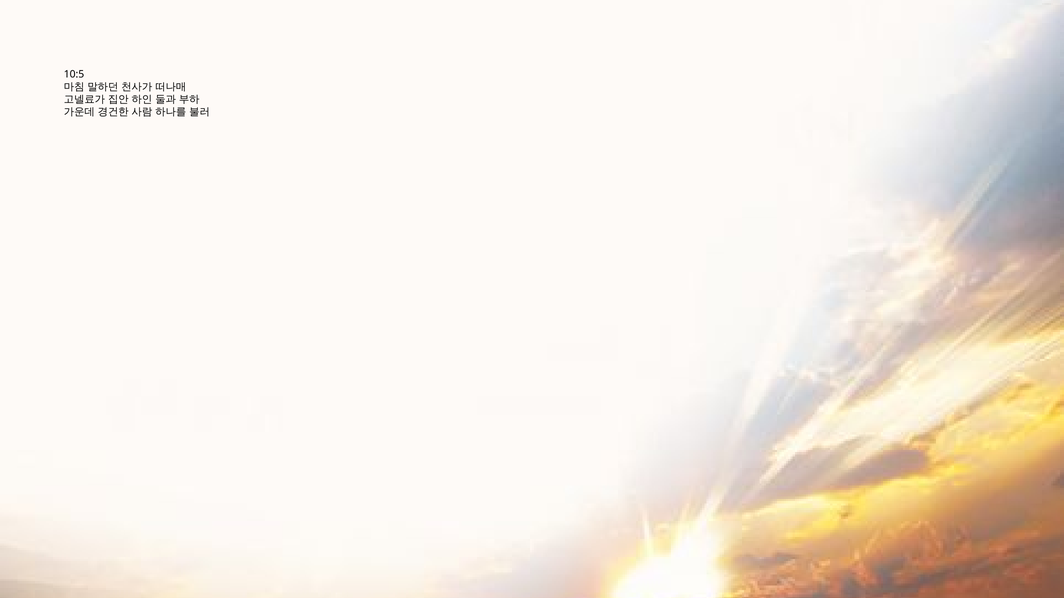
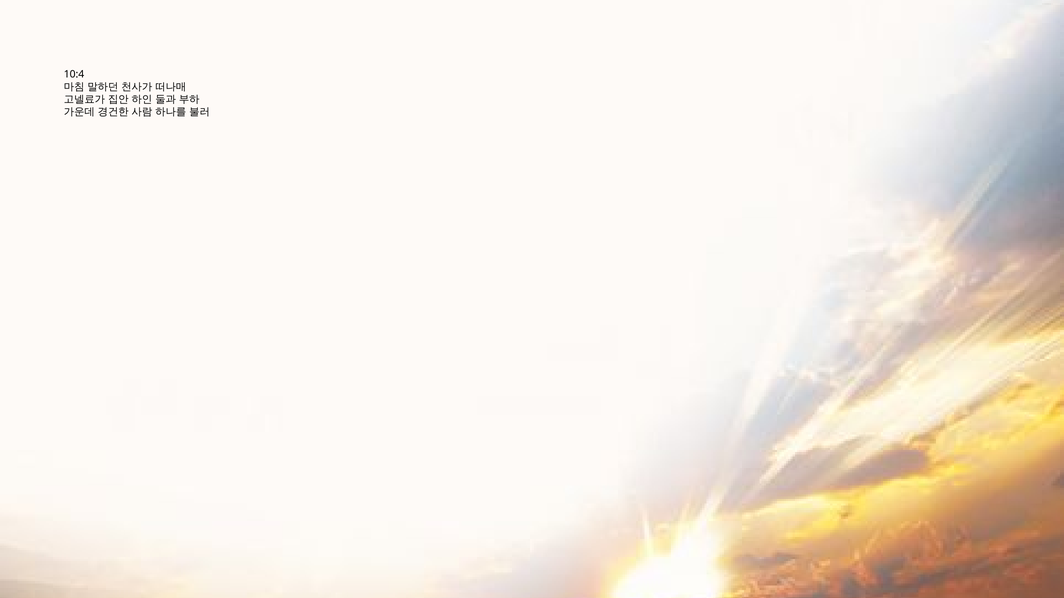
10:5: 10:5 -> 10:4 (74, 75)
